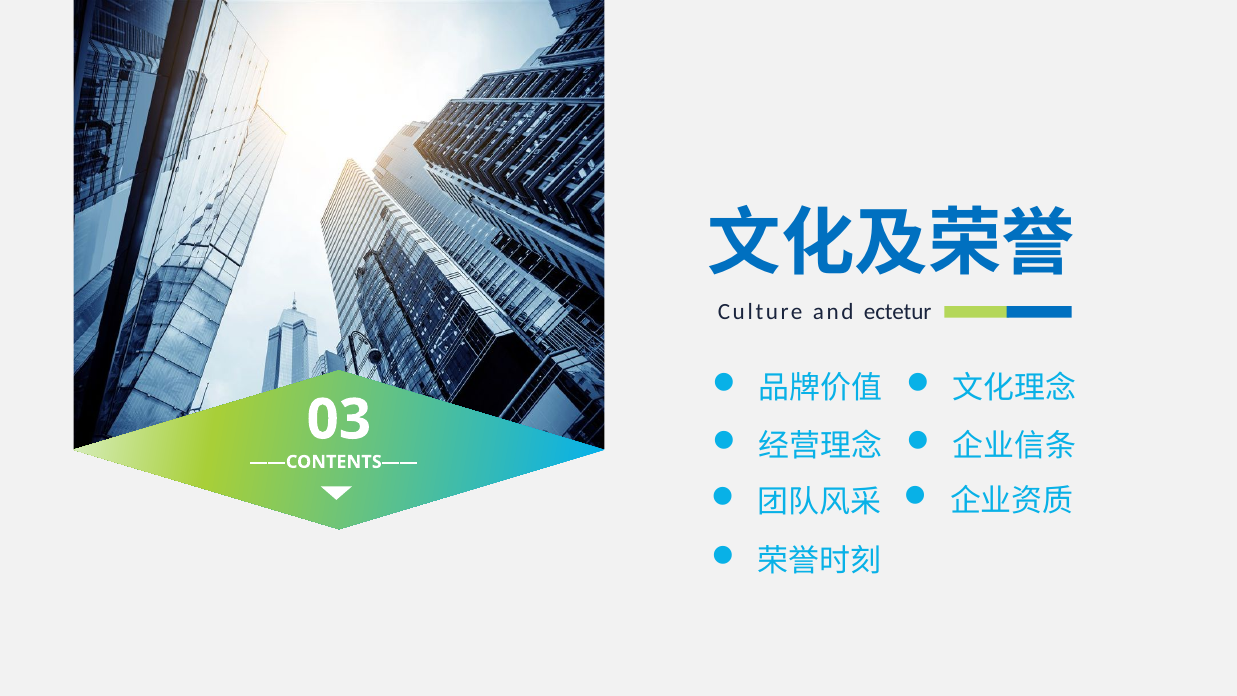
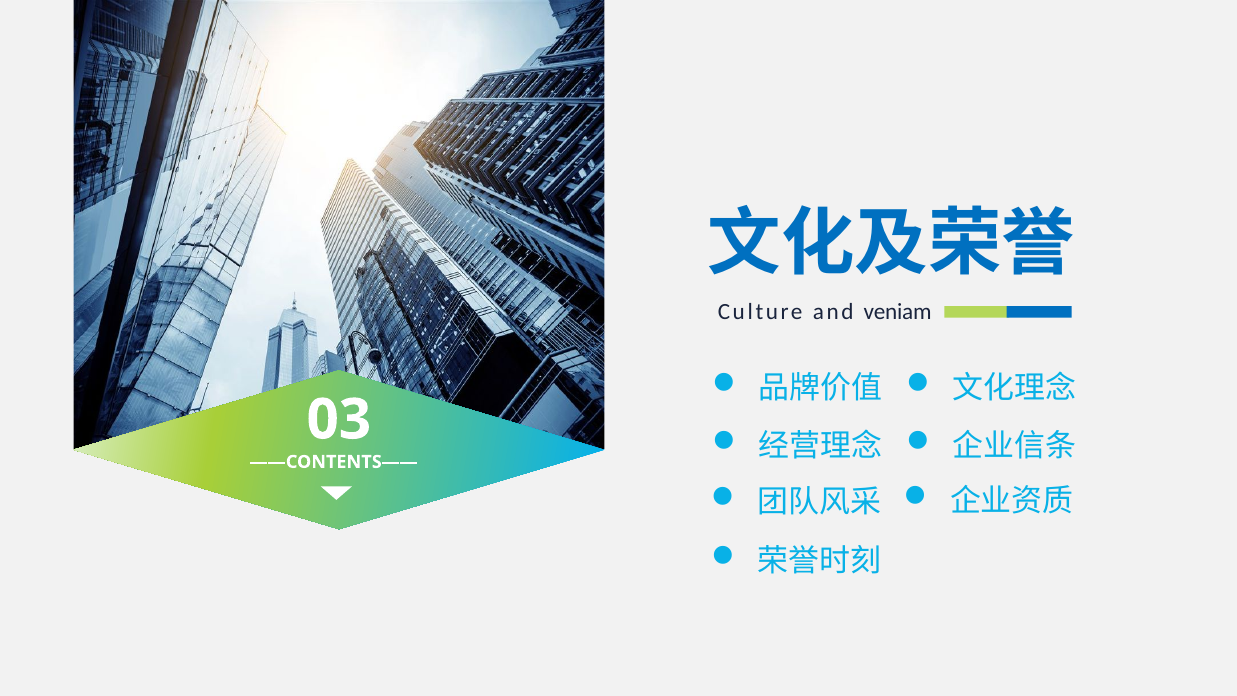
ectetur: ectetur -> veniam (898, 311)
